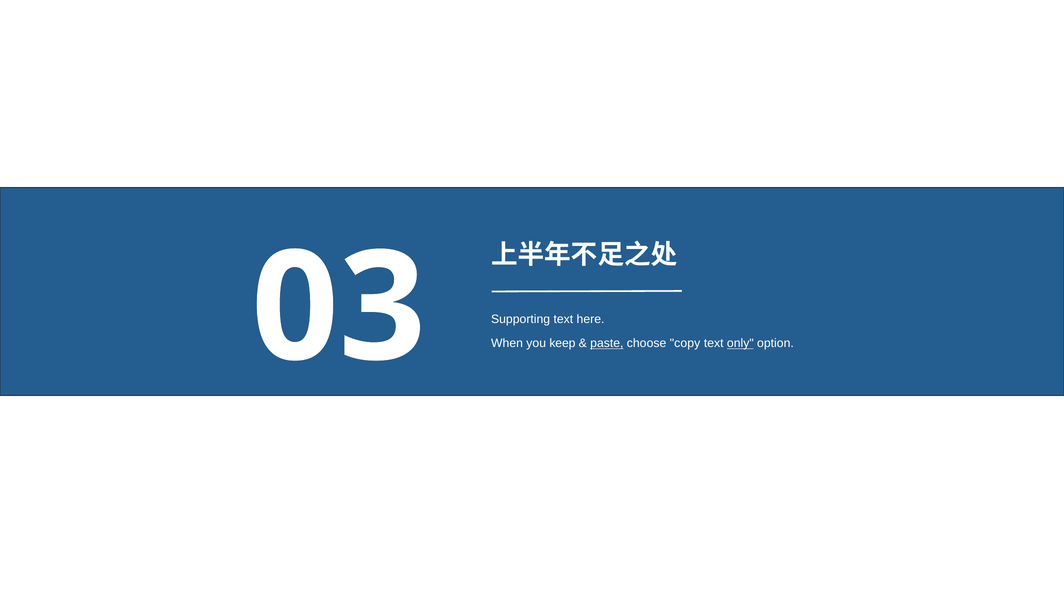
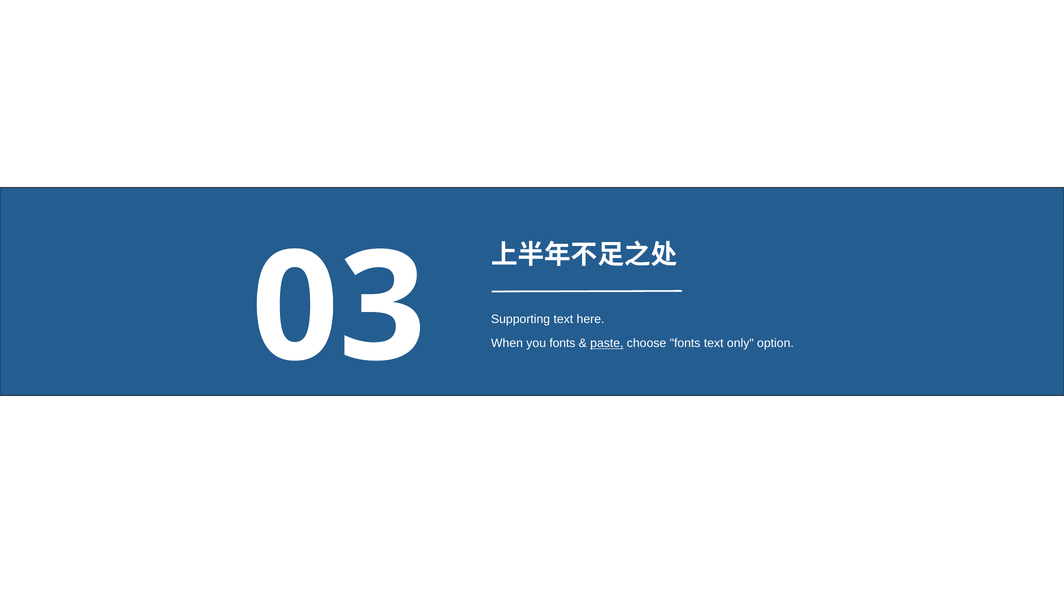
you keep: keep -> fonts (562, 344)
choose copy: copy -> fonts (685, 344)
only underline: present -> none (740, 344)
